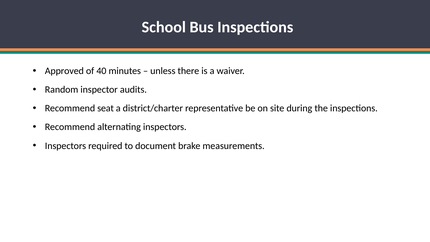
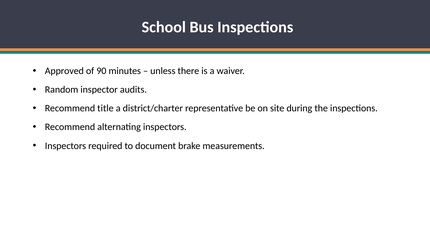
40: 40 -> 90 (101, 71)
seat: seat -> title (105, 108)
